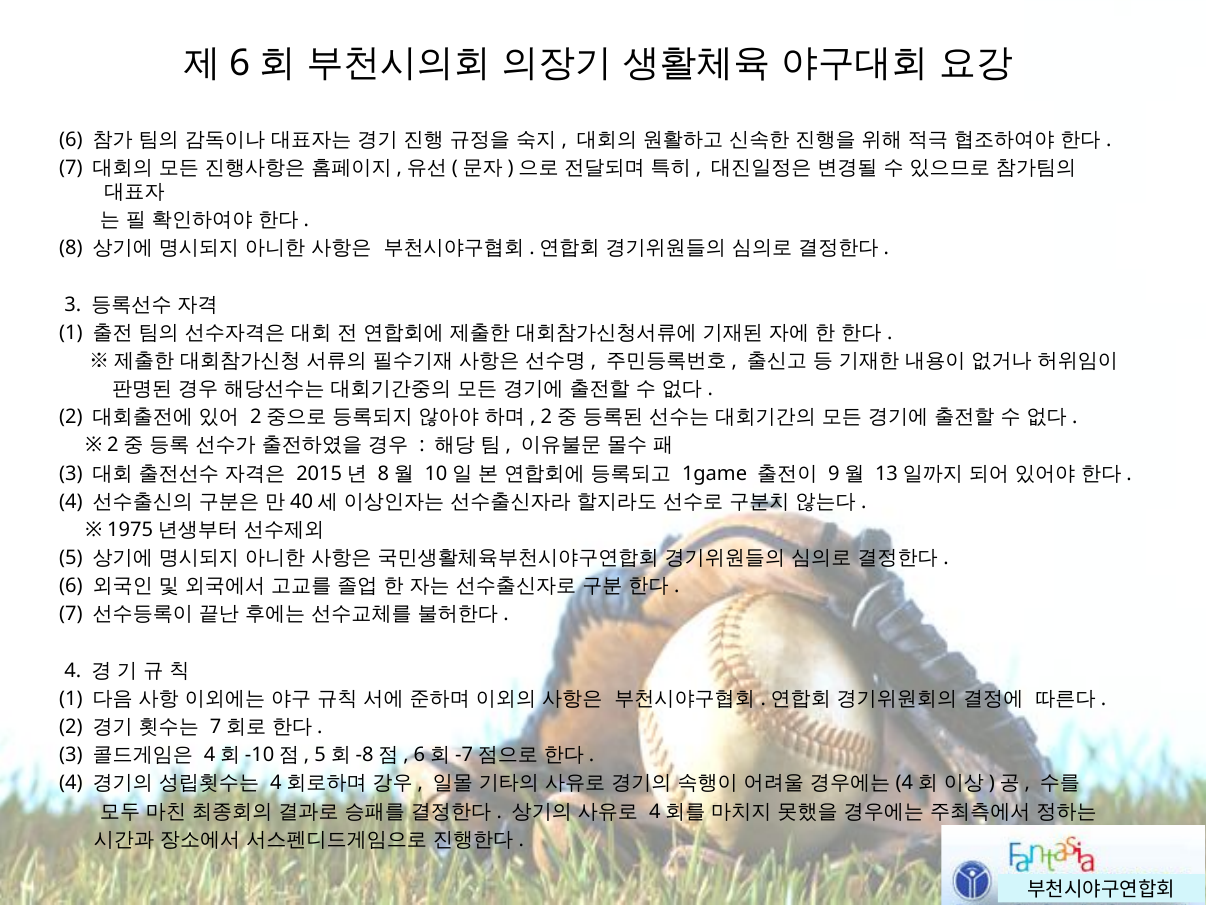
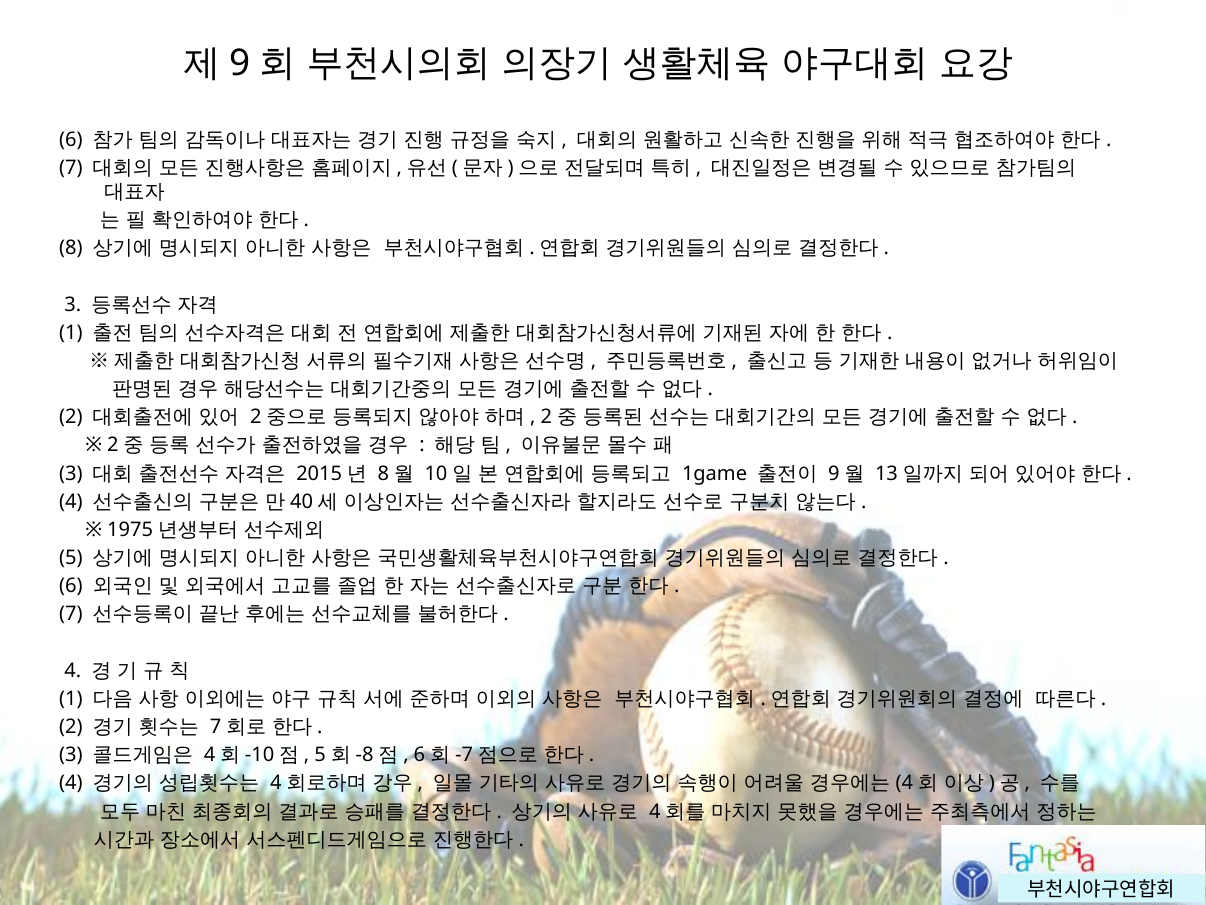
6: 6 -> 9 (240, 63)
